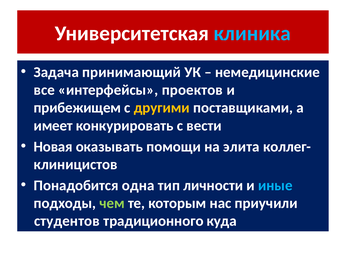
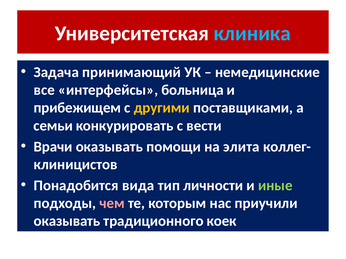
проектов: проектов -> больница (192, 90)
имеет: имеет -> семьи (53, 126)
Новая: Новая -> Врачи (53, 147)
одна: одна -> вида (138, 186)
иные colour: light blue -> light green (275, 186)
чем colour: light green -> pink (112, 204)
студентов: студентов -> оказывать (67, 222)
куда: куда -> коек (222, 222)
